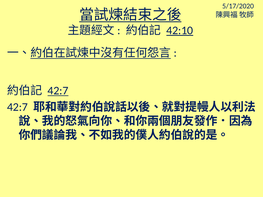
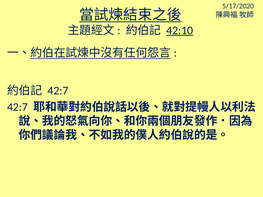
42:7 underline: present -> none (58, 91)
